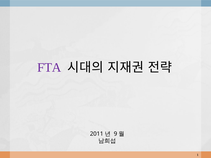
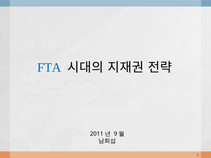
FTA colour: purple -> blue (49, 68)
